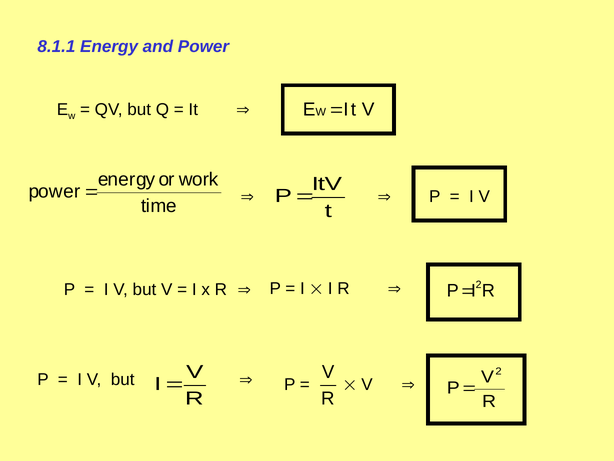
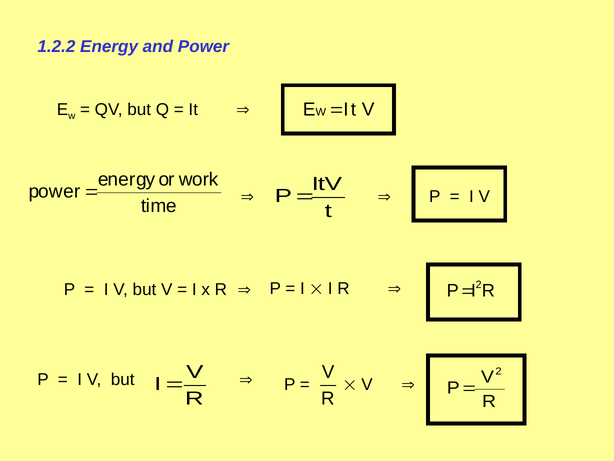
8.1.1: 8.1.1 -> 1.2.2 (56, 46)
